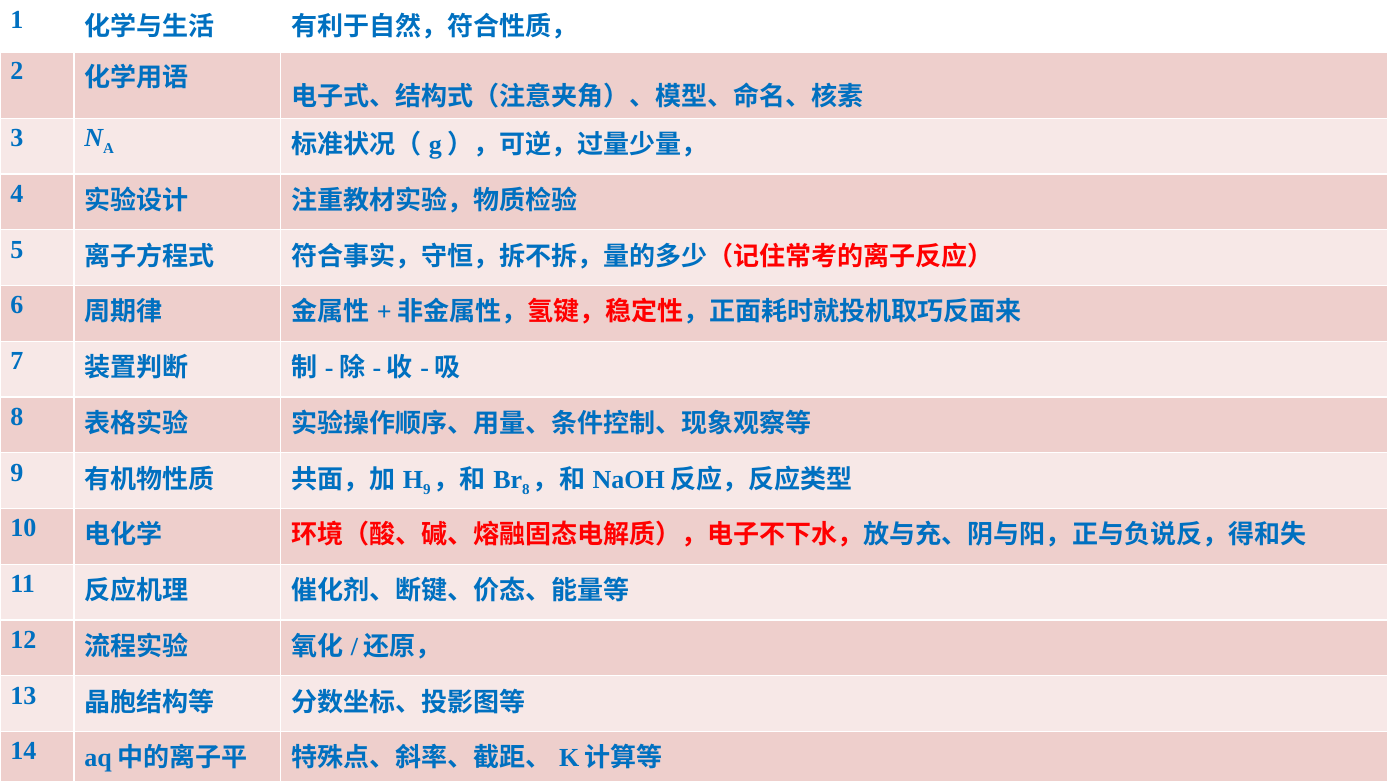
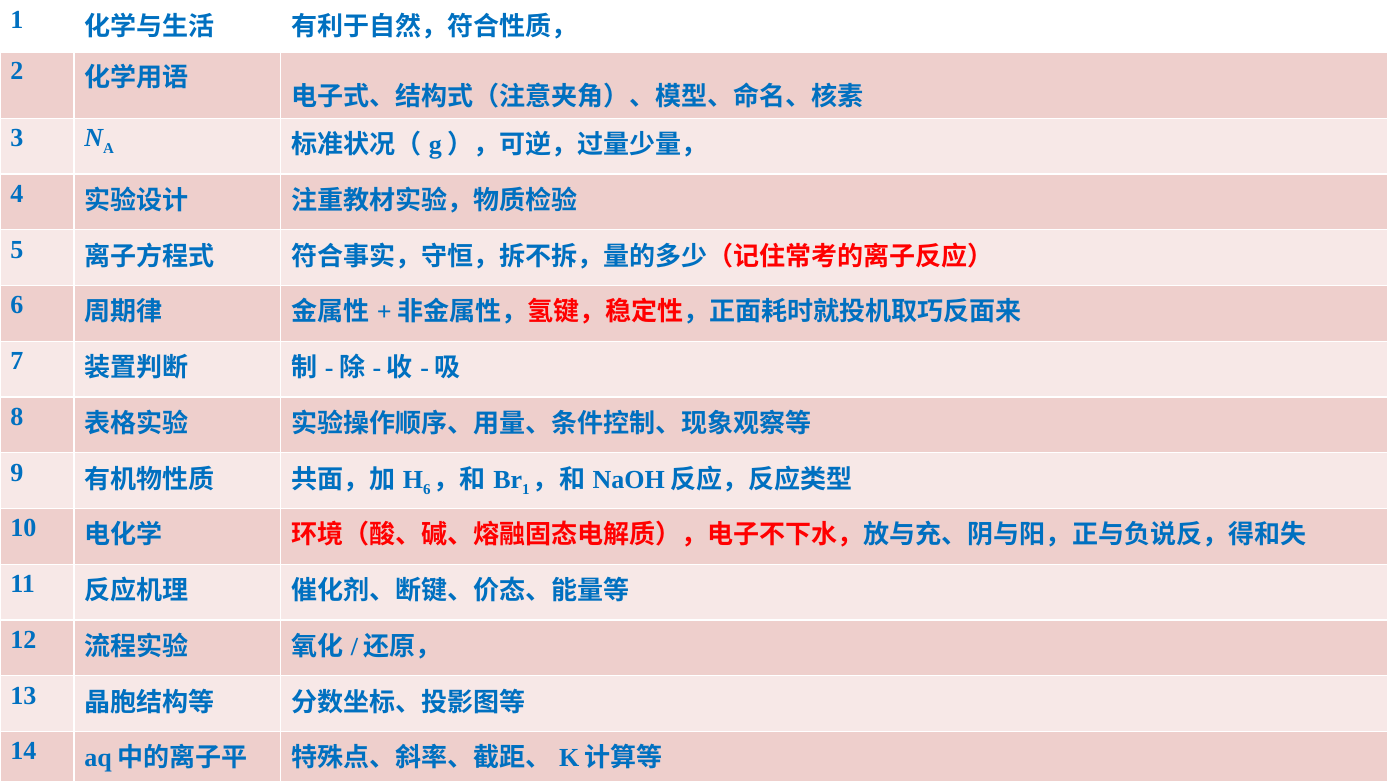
9: 9 -> 6 (427, 489)
8: 8 -> 1 (526, 489)
